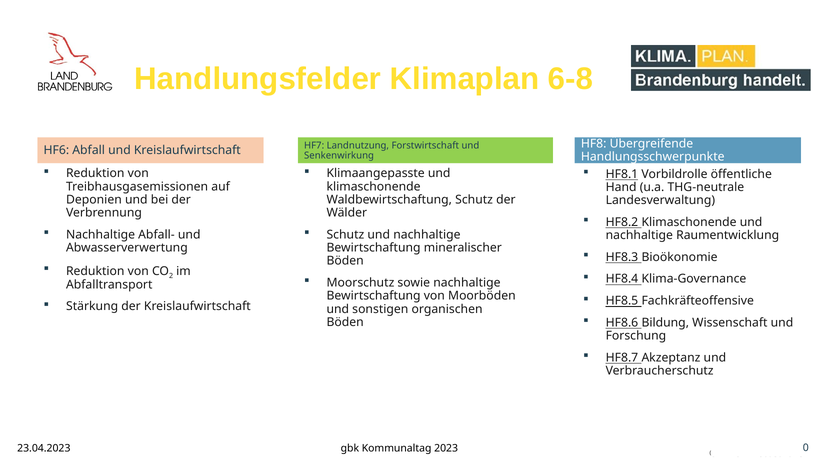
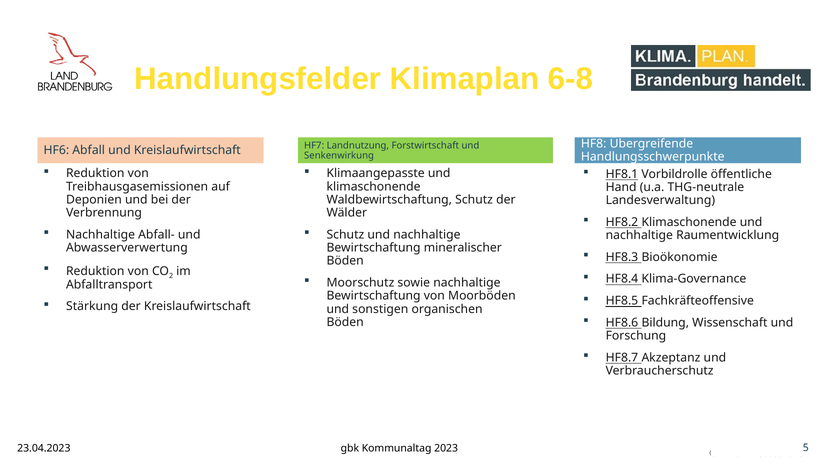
0: 0 -> 5 (806, 449)
